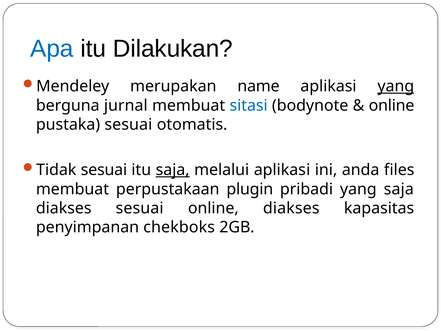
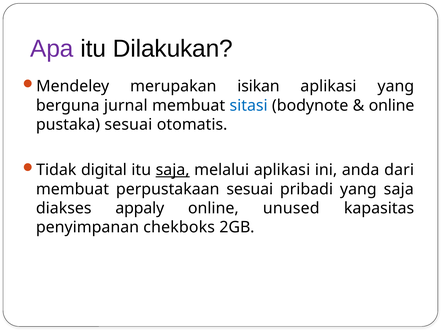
Apa colour: blue -> purple (52, 49)
name: name -> isikan (258, 86)
yang underline: present -> none (396, 86)
Tidak sesuai: sesuai -> digital (104, 170)
files: files -> dari (399, 170)
perpustakaan plugin: plugin -> sesuai (250, 189)
diakses sesuai: sesuai -> appaly (140, 208)
online diakses: diakses -> unused (291, 208)
